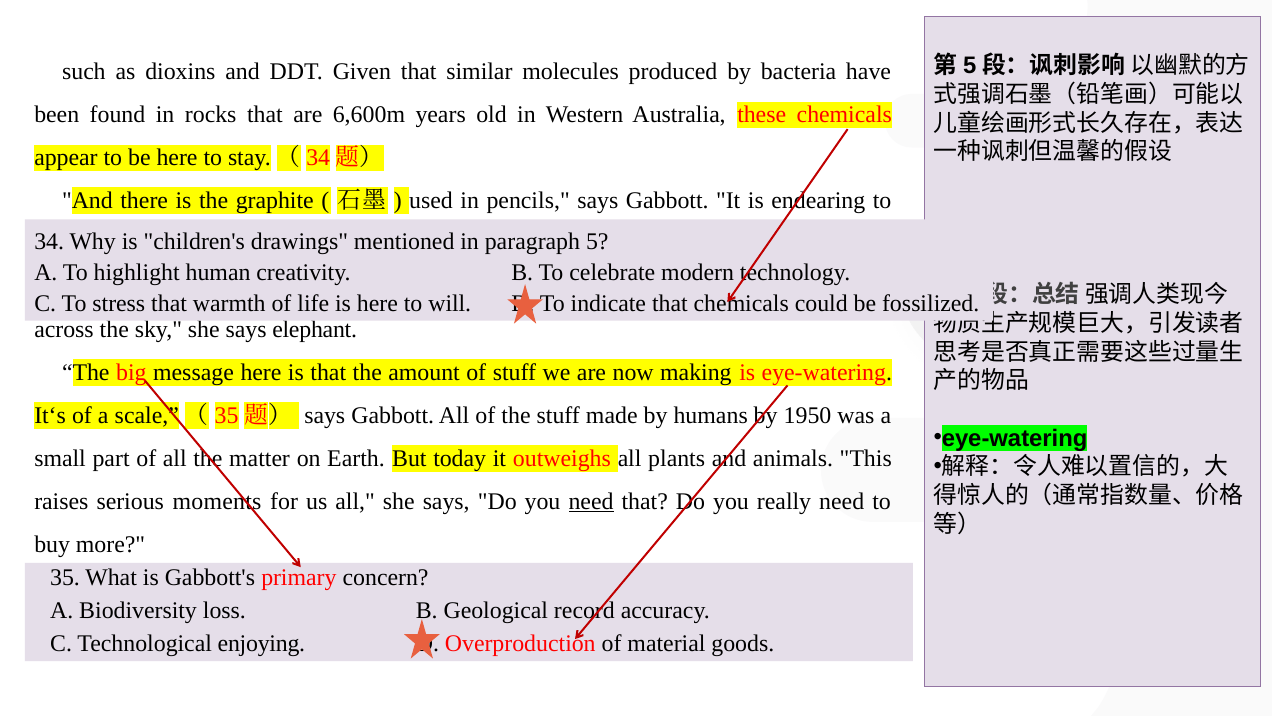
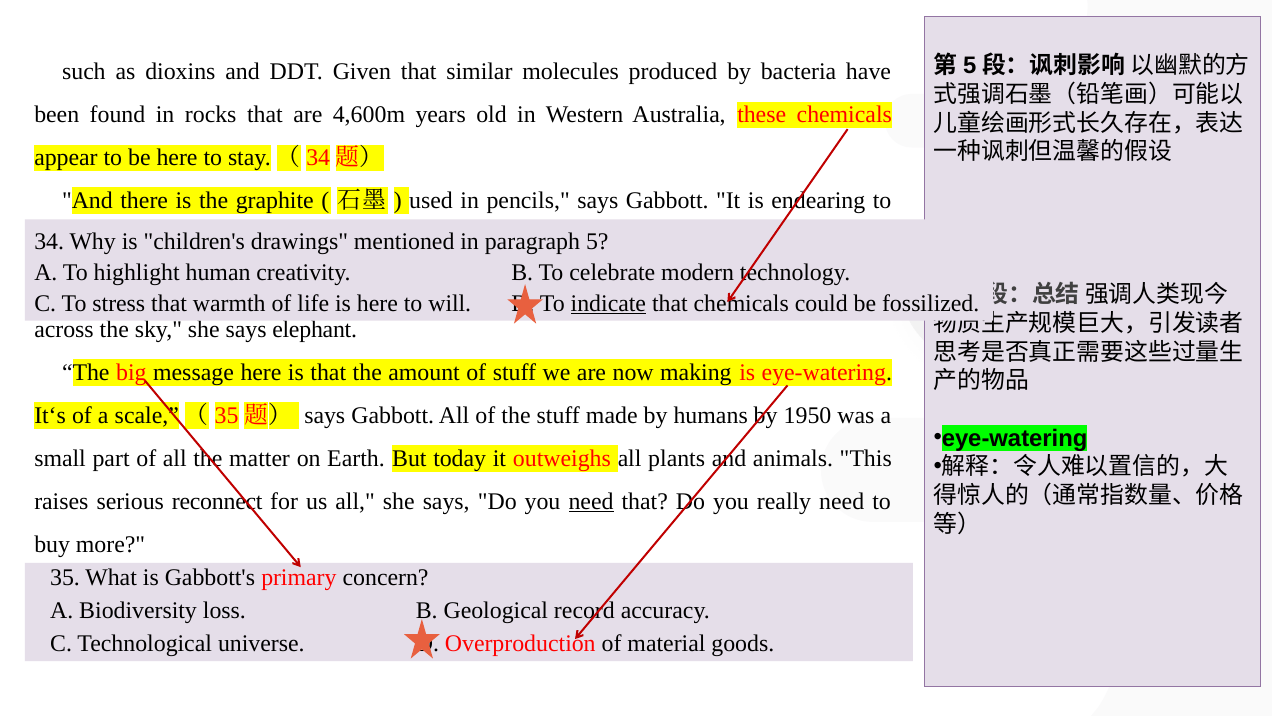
6,600m: 6,600m -> 4,600m (369, 115)
indicate underline: none -> present (608, 303)
moments: moments -> reconnect (217, 501)
enjoying: enjoying -> universe (261, 643)
